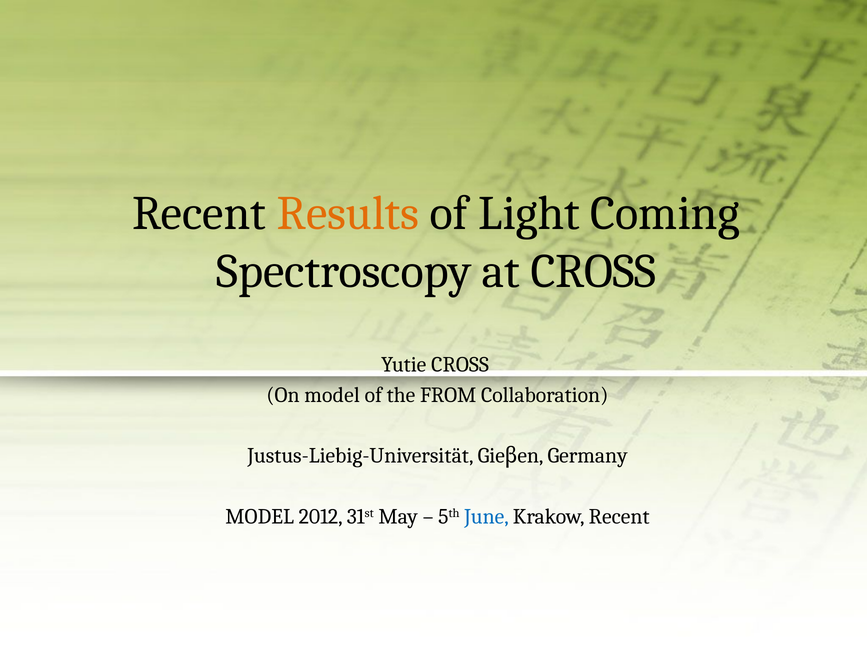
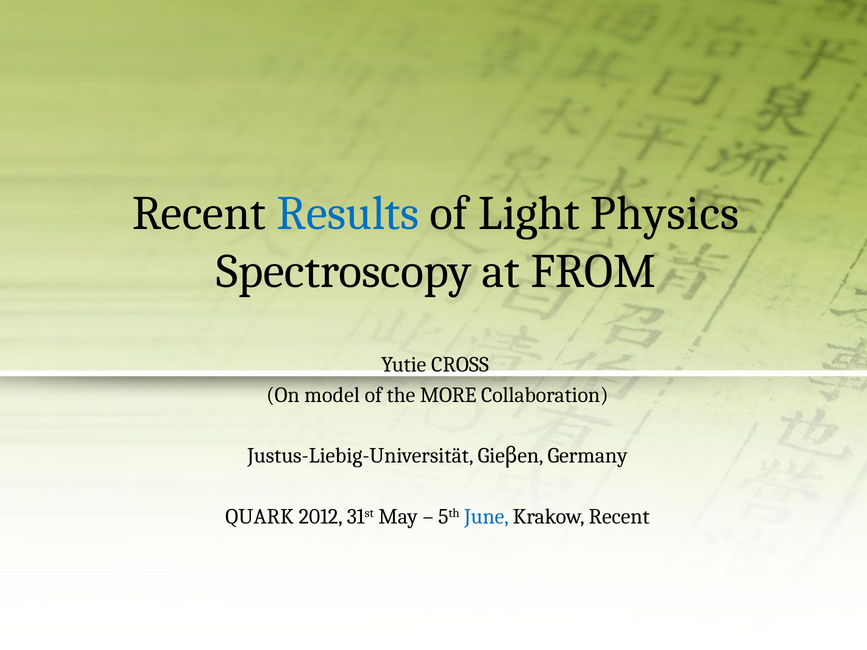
Results colour: orange -> blue (348, 213)
Coming: Coming -> Physics (665, 213)
at CROSS: CROSS -> FROM (593, 271)
FROM: FROM -> MORE (448, 395)
MODEL: MODEL -> QUARK (260, 517)
